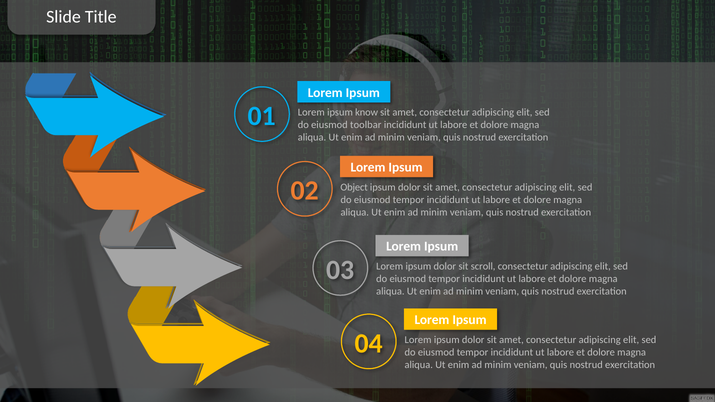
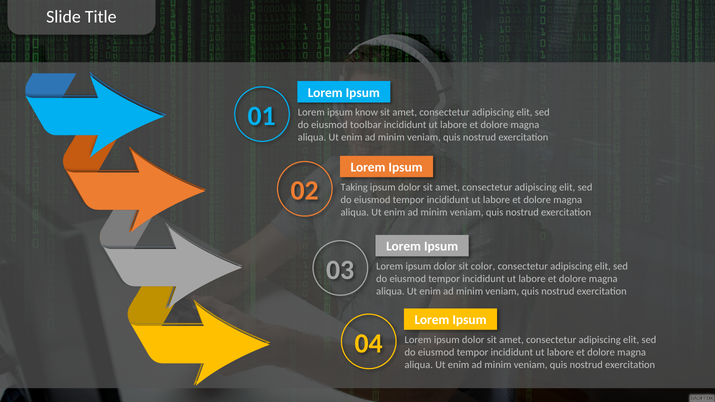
Object: Object -> Taking (354, 187)
scroll: scroll -> color (483, 266)
